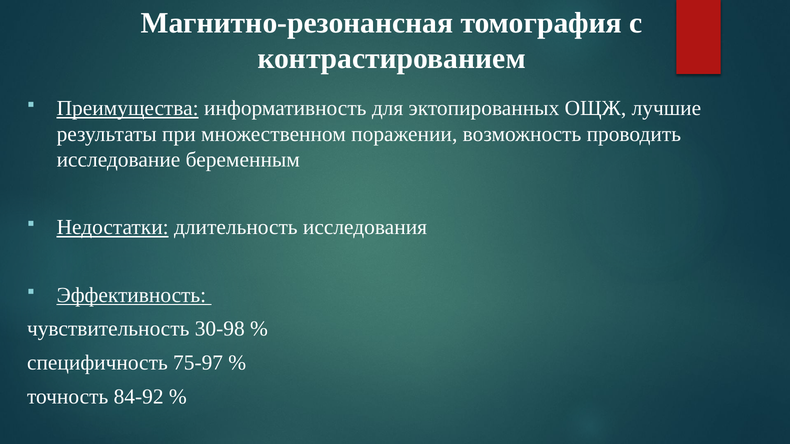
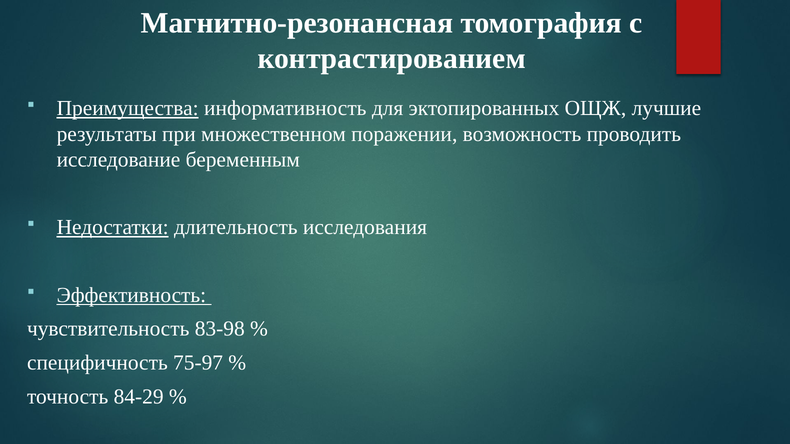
30-98: 30-98 -> 83-98 (220, 329)
84-92: 84-92 -> 84-29 (139, 397)
